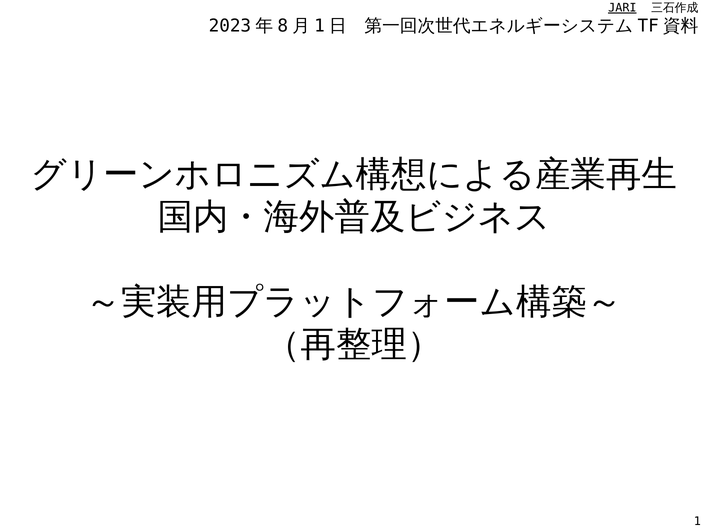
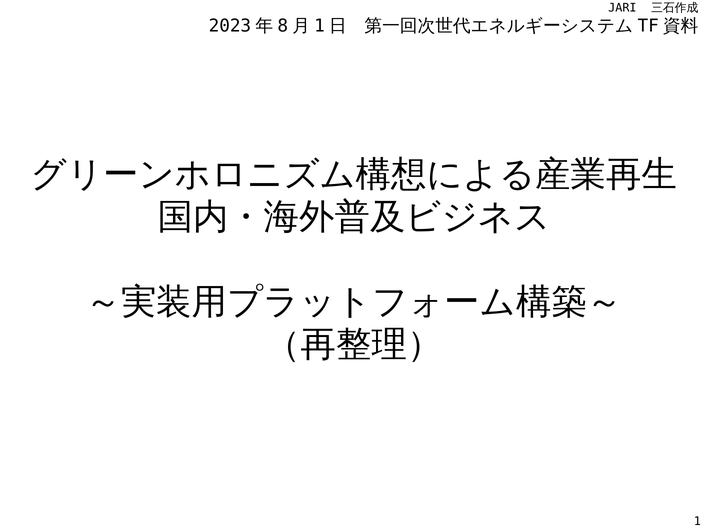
JARI underline: present -> none (622, 8)
